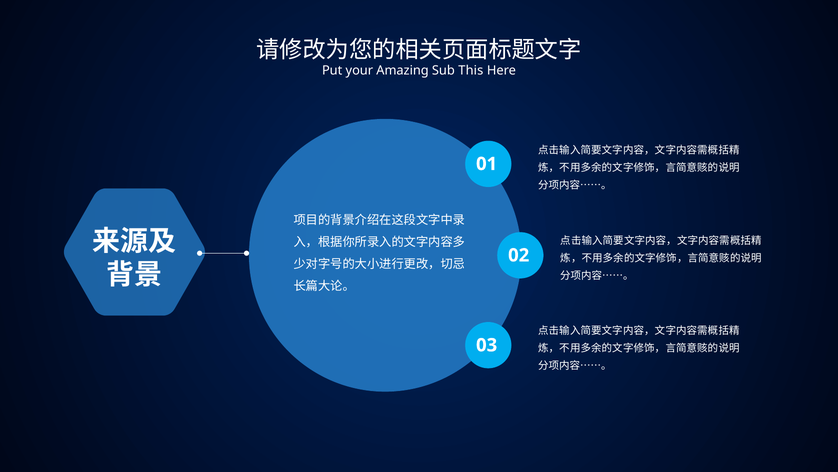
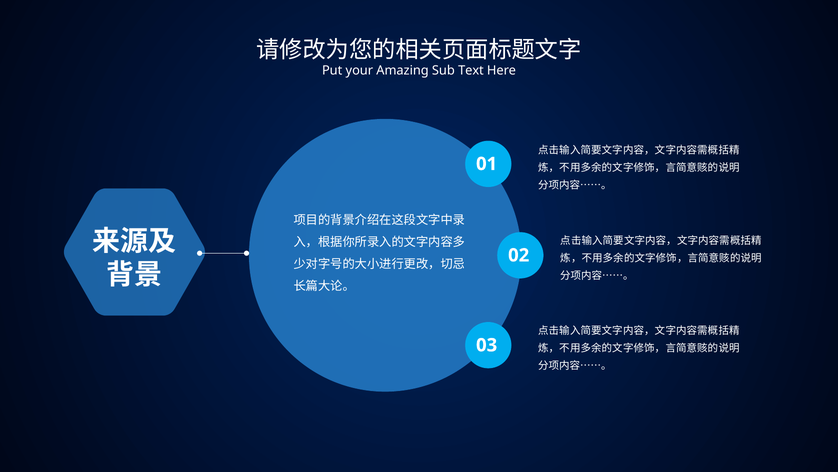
This: This -> Text (471, 70)
